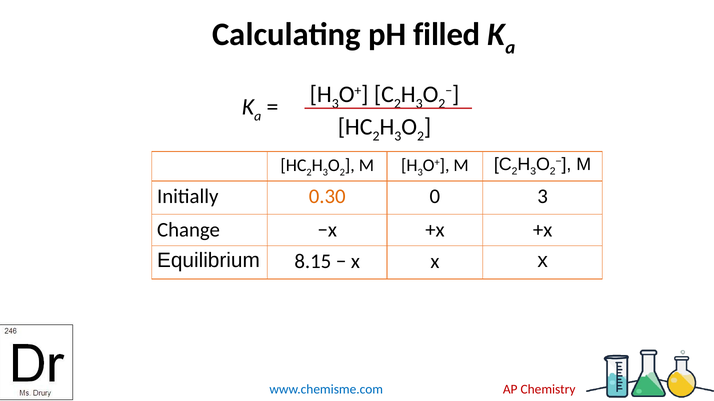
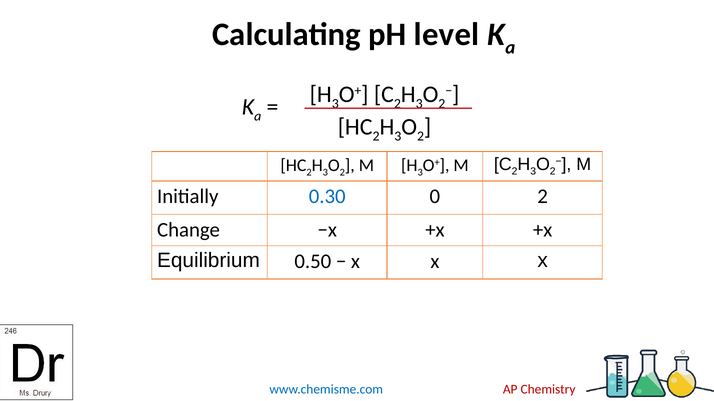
filled: filled -> level (447, 35)
0.30 colour: orange -> blue (327, 197)
0 3: 3 -> 2 (543, 197)
8.15: 8.15 -> 0.50 (313, 262)
